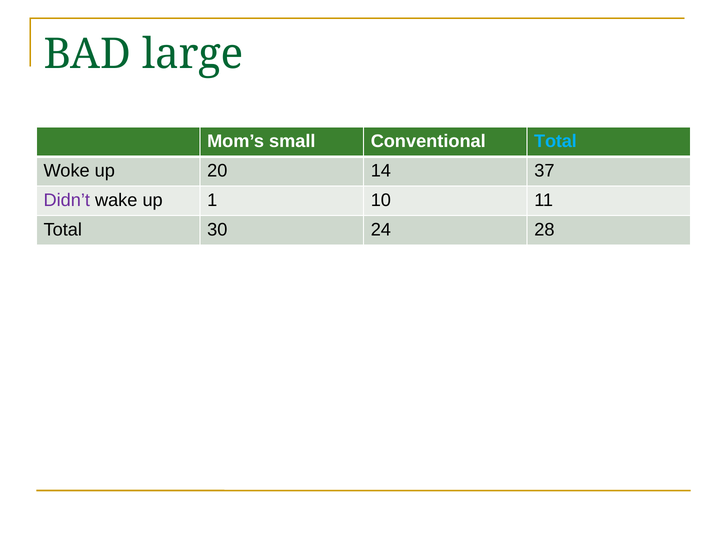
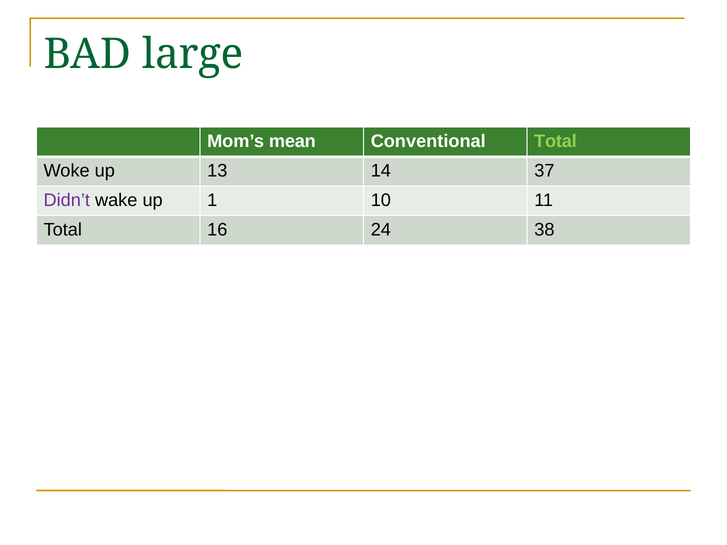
small: small -> mean (292, 141)
Total colour: light blue -> light green (555, 141)
20: 20 -> 13 (217, 171)
30: 30 -> 16 (217, 230)
28: 28 -> 38 (544, 230)
